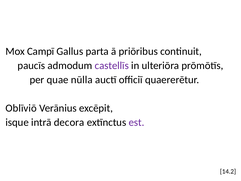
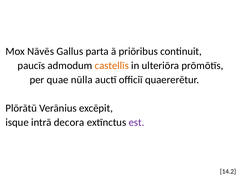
Campī: Campī -> Nāvēs (41, 51)
castellīs colour: purple -> orange (112, 66)
Oblīviō: Oblīviō -> Plōrātū (21, 108)
